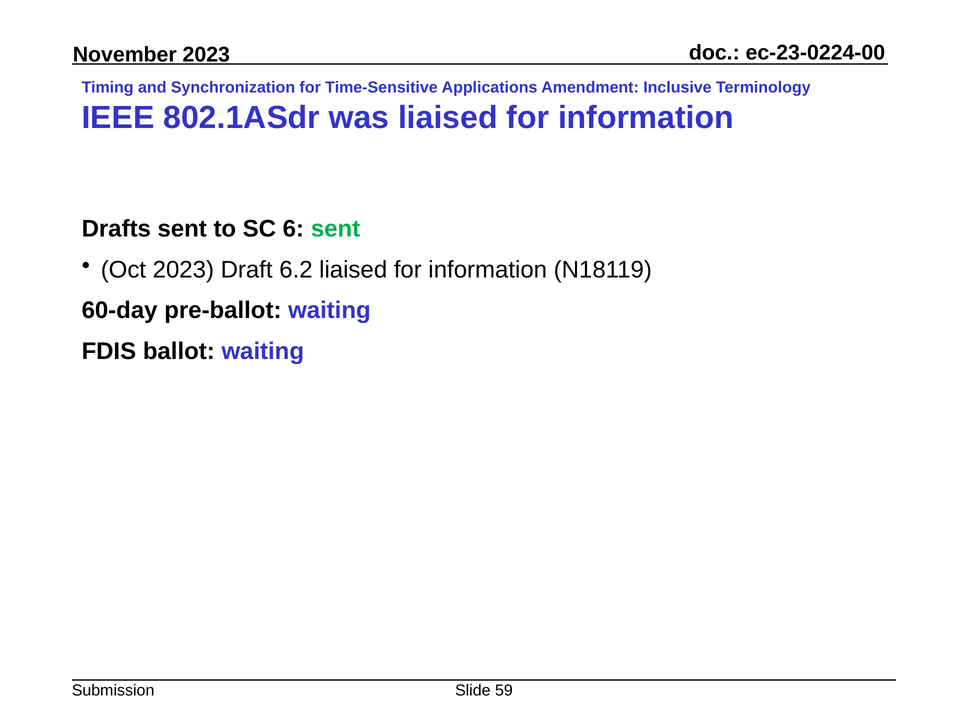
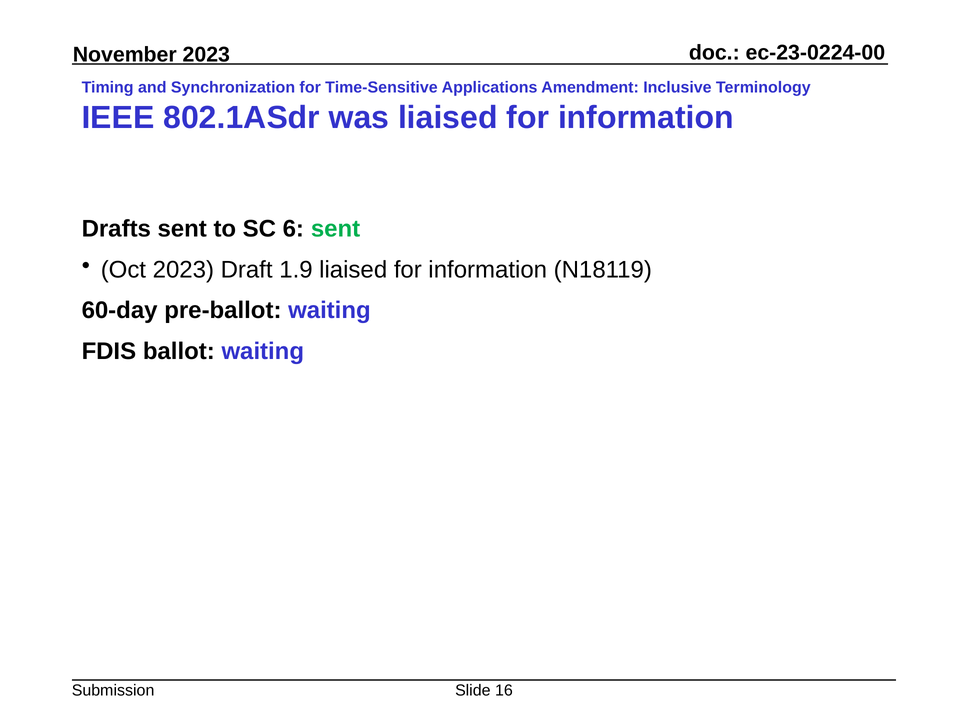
6.2: 6.2 -> 1.9 (296, 270)
59: 59 -> 16 (504, 691)
